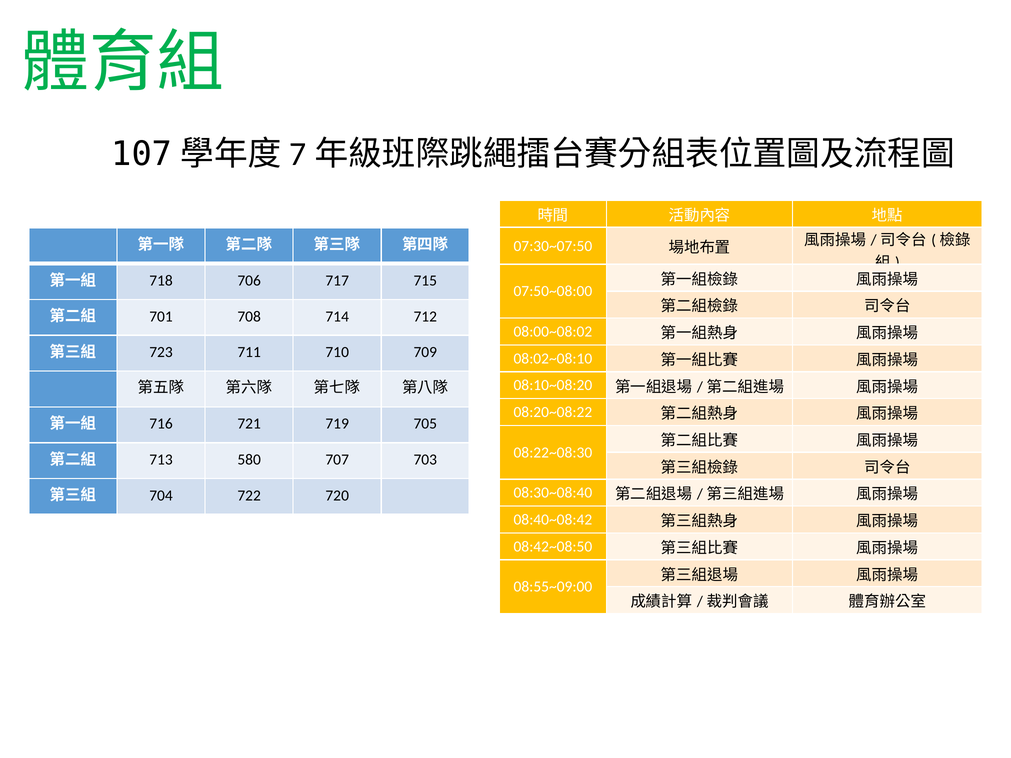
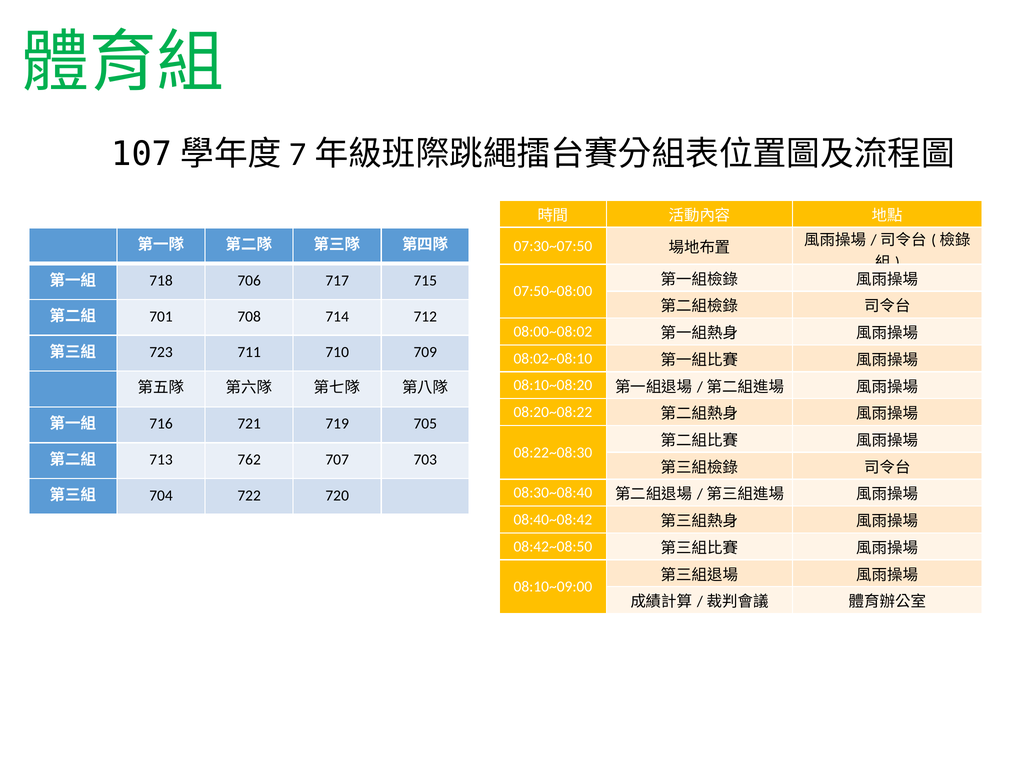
580: 580 -> 762 (249, 460)
08:55~09:00: 08:55~09:00 -> 08:10~09:00 (553, 587)
